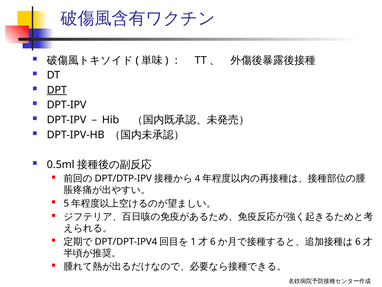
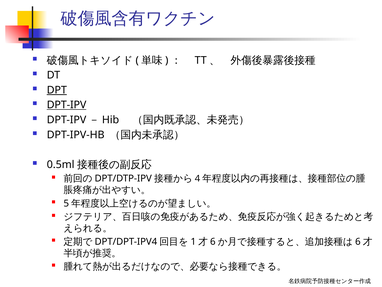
DPT-IPV underline: none -> present (67, 105)
